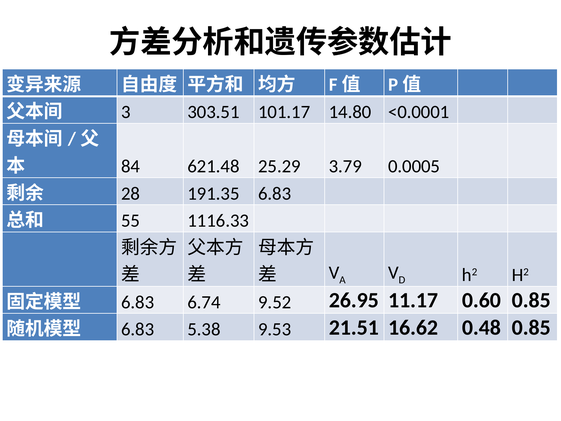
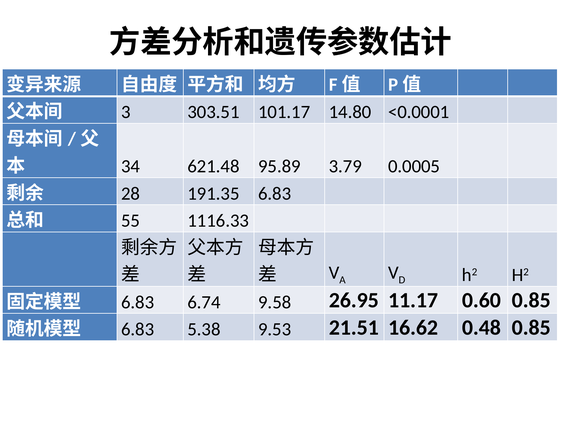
84: 84 -> 34 (131, 166)
25.29: 25.29 -> 95.89 (279, 166)
9.52: 9.52 -> 9.58 (275, 302)
